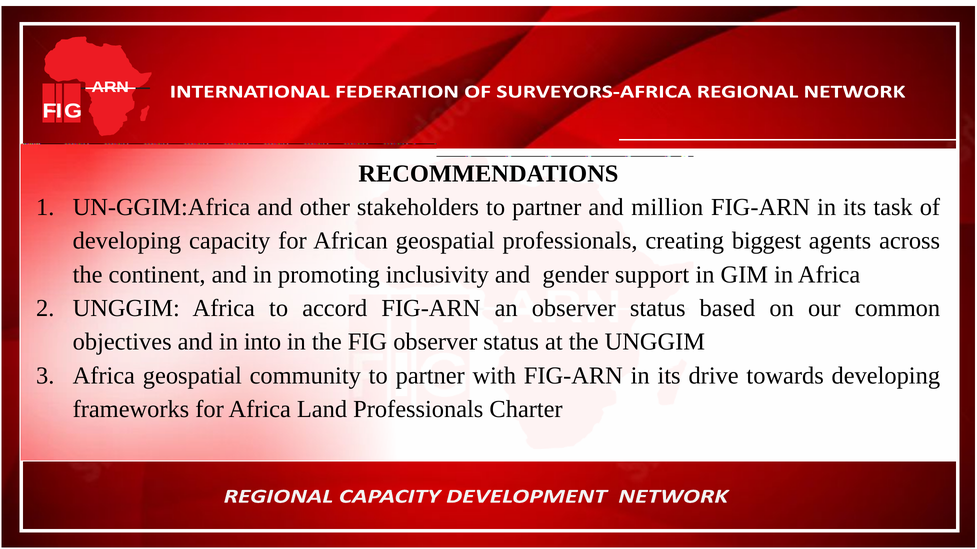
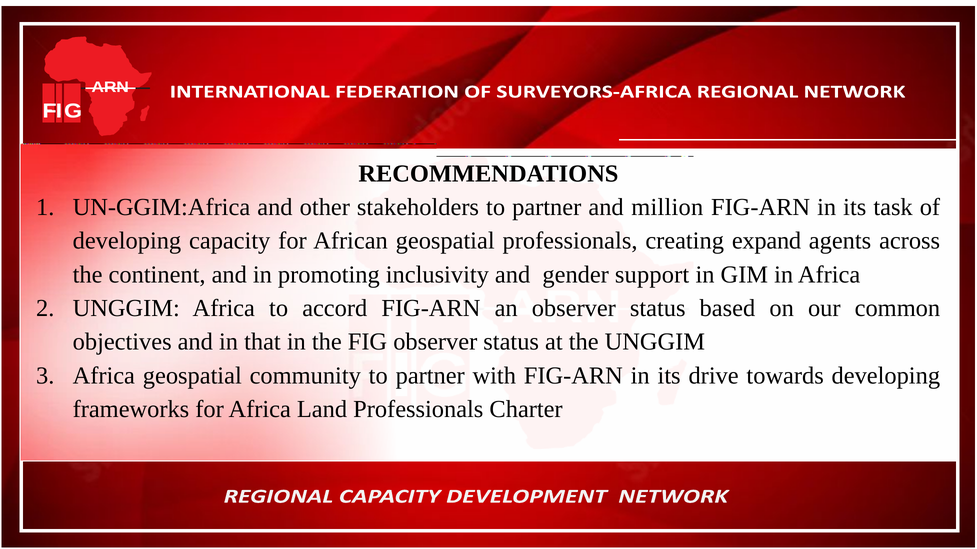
biggest: biggest -> expand (767, 241)
into: into -> that (262, 342)
